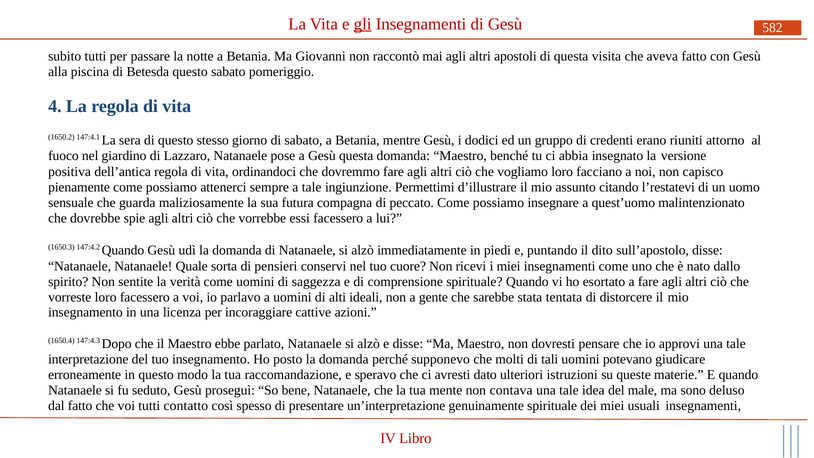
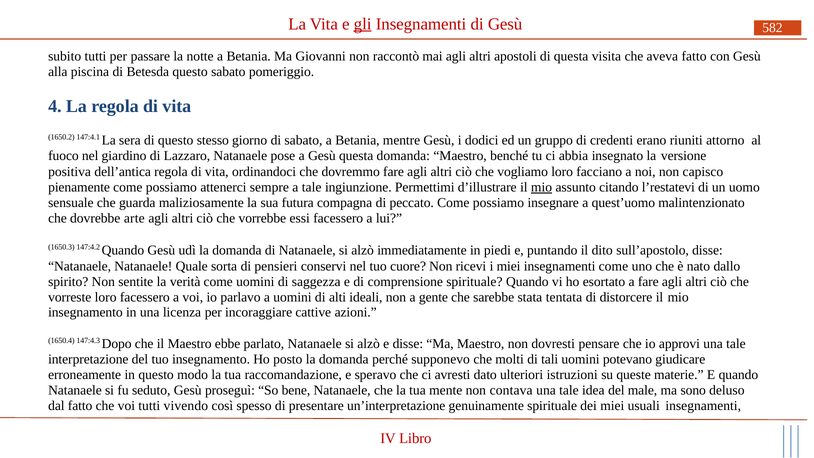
mio underline: none -> present (542, 187)
spie: spie -> arte (134, 219)
contatto: contatto -> vivendo (186, 406)
